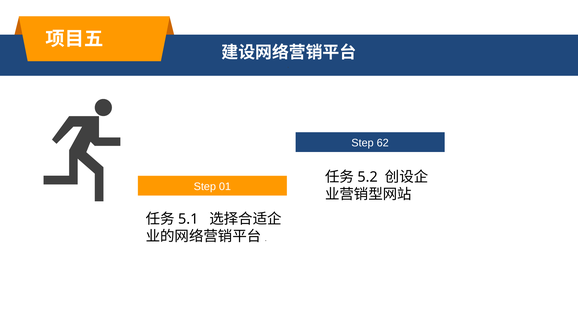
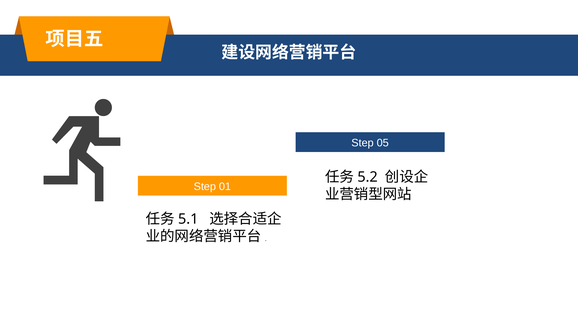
62: 62 -> 05 (383, 143)
